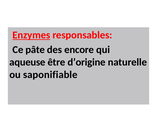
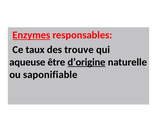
pâte: pâte -> taux (35, 50)
encore: encore -> trouve (79, 50)
d’origine underline: none -> present (87, 62)
